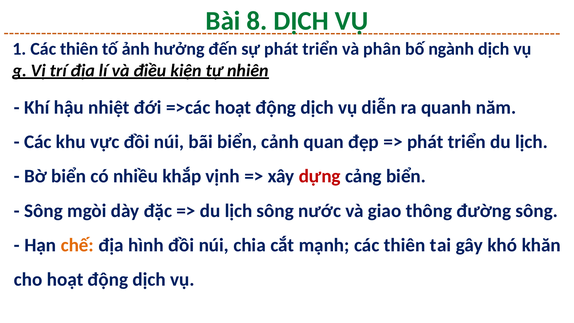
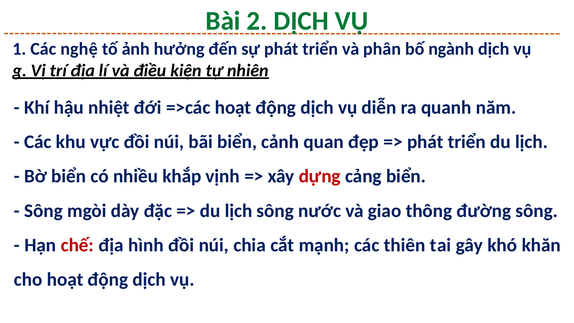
8: 8 -> 2 (257, 21)
1 Các thiên: thiên -> nghệ (79, 49)
chế colour: orange -> red (77, 245)
